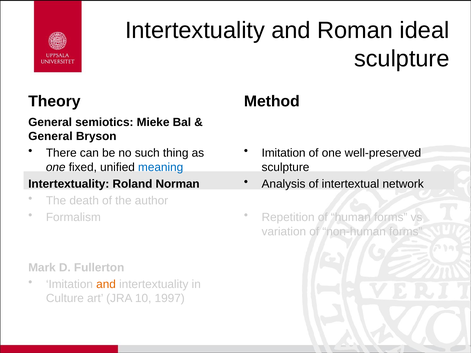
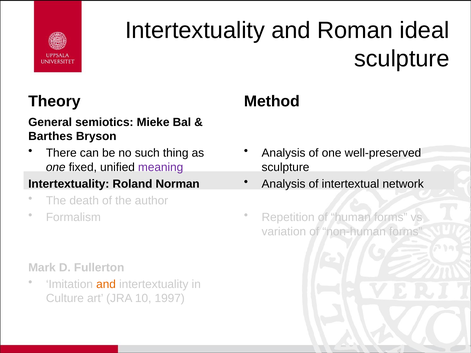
General: General -> Barthes (50, 136)
Imitation: Imitation -> Analysis (284, 153)
meaning colour: blue -> purple (161, 167)
